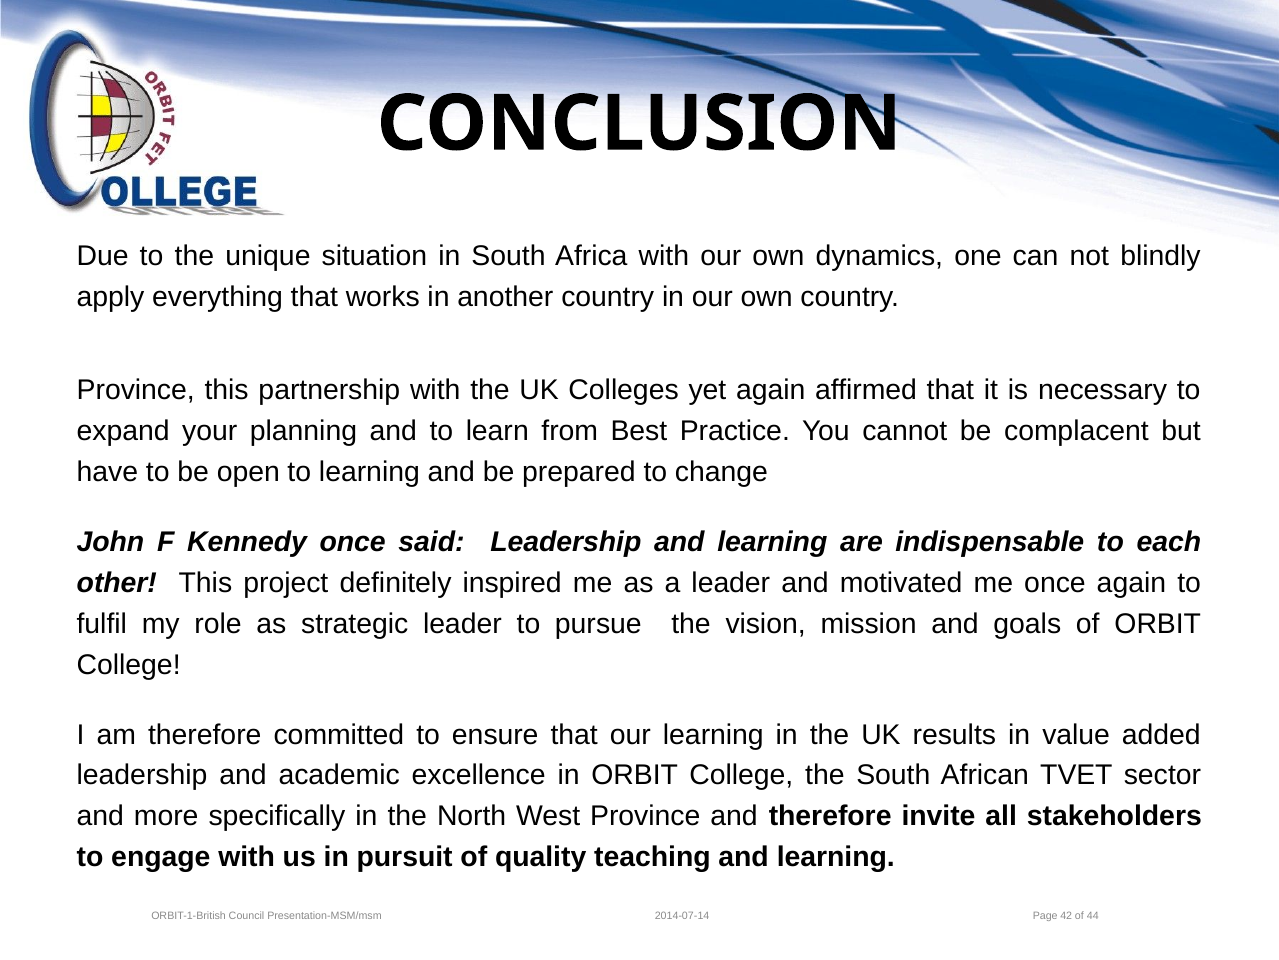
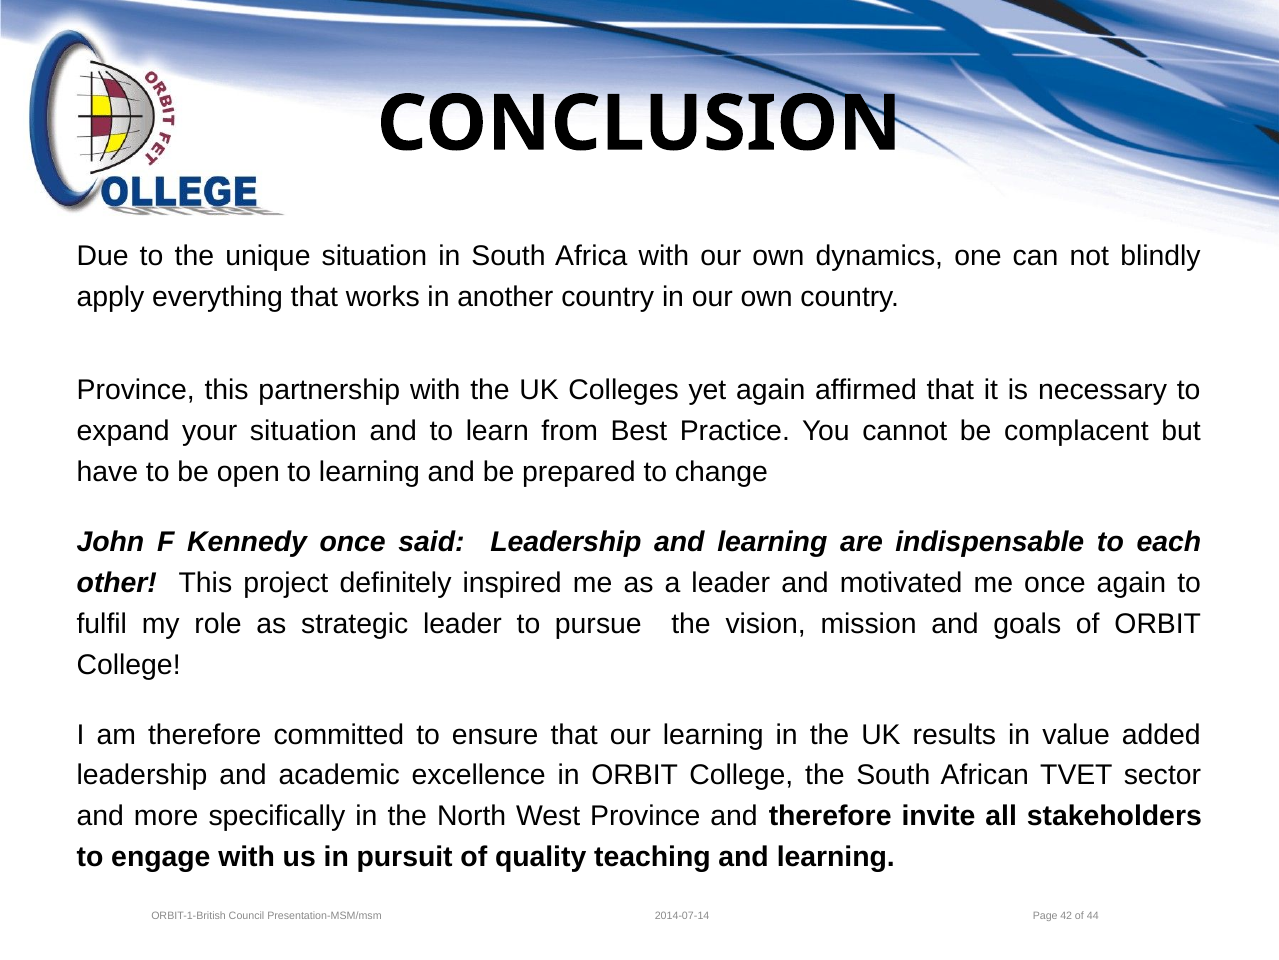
your planning: planning -> situation (303, 431)
